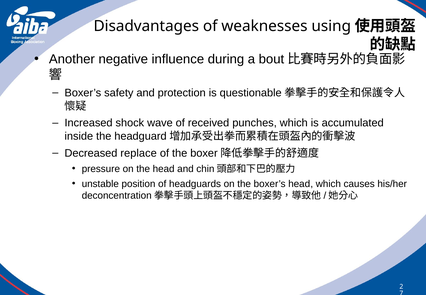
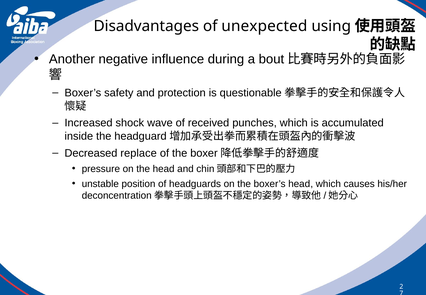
weaknesses: weaknesses -> unexpected (264, 26)
